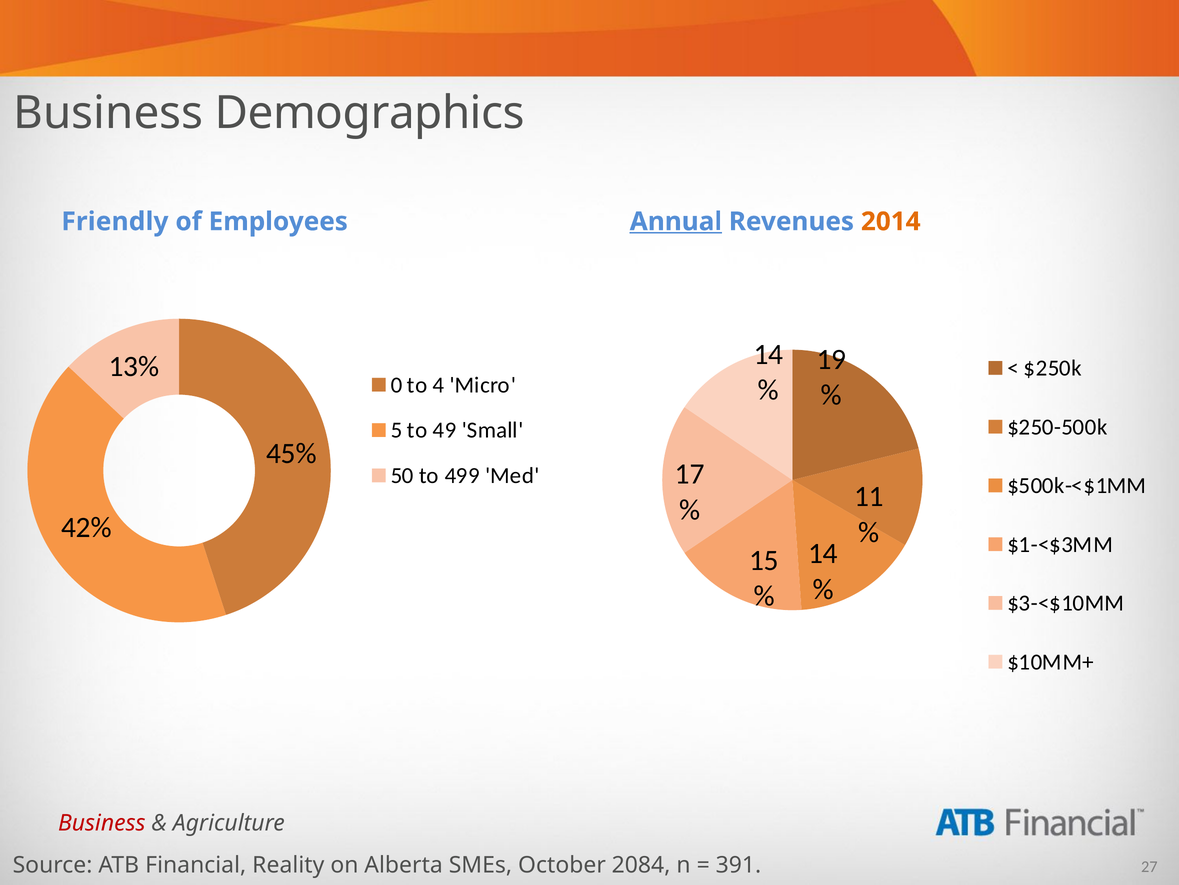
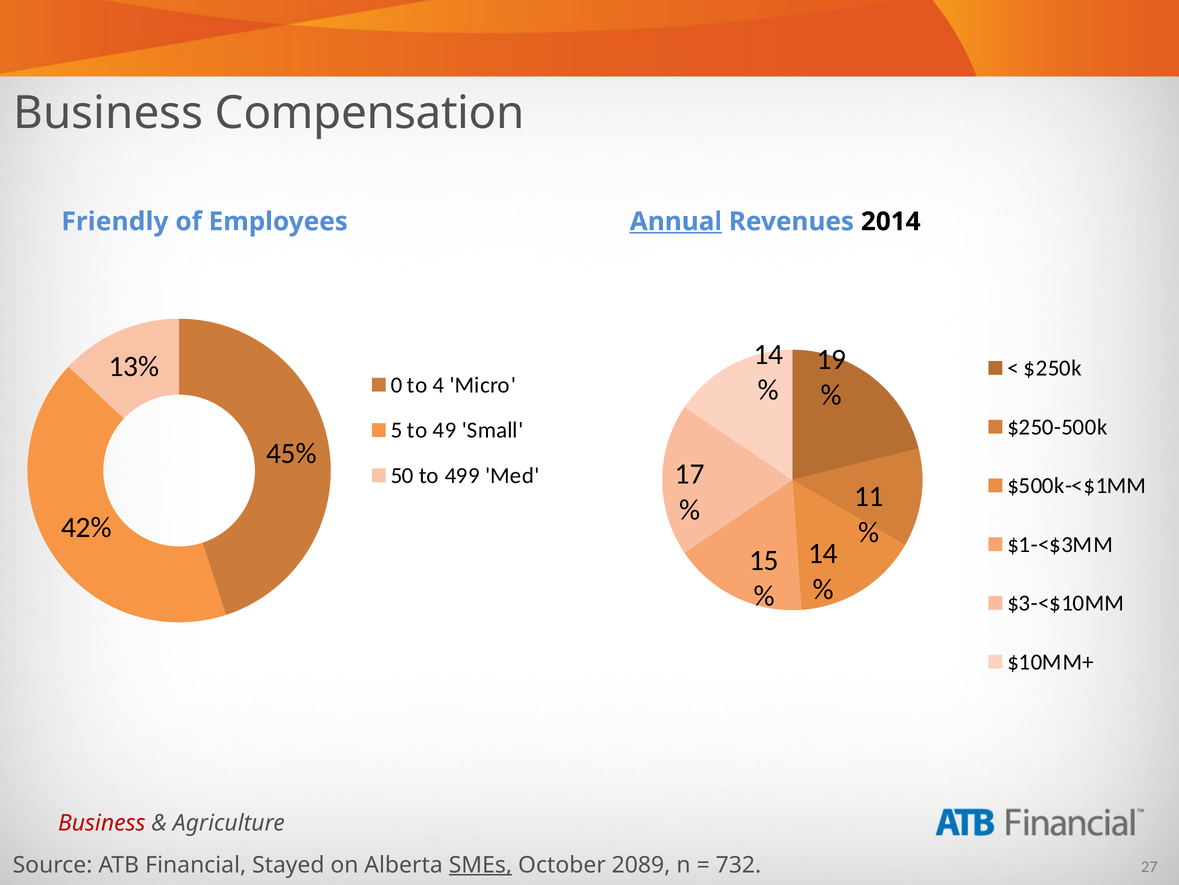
Demographics: Demographics -> Compensation (370, 113)
2014 colour: orange -> black (891, 221)
Reality: Reality -> Stayed (288, 864)
SMEs underline: none -> present (480, 864)
2084: 2084 -> 2089 (641, 864)
391: 391 -> 732 (738, 864)
